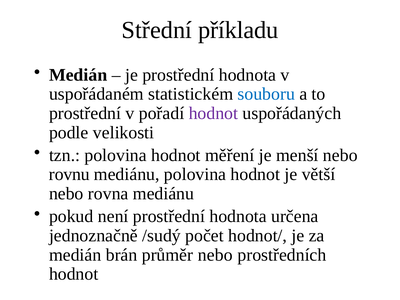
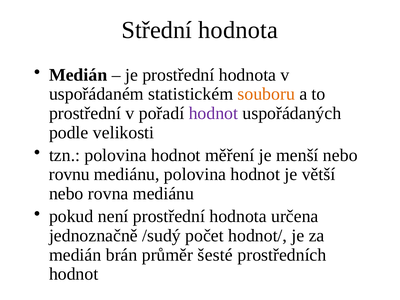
Střední příkladu: příkladu -> hodnota (238, 30)
souboru colour: blue -> orange (266, 94)
průměr nebo: nebo -> šesté (215, 255)
